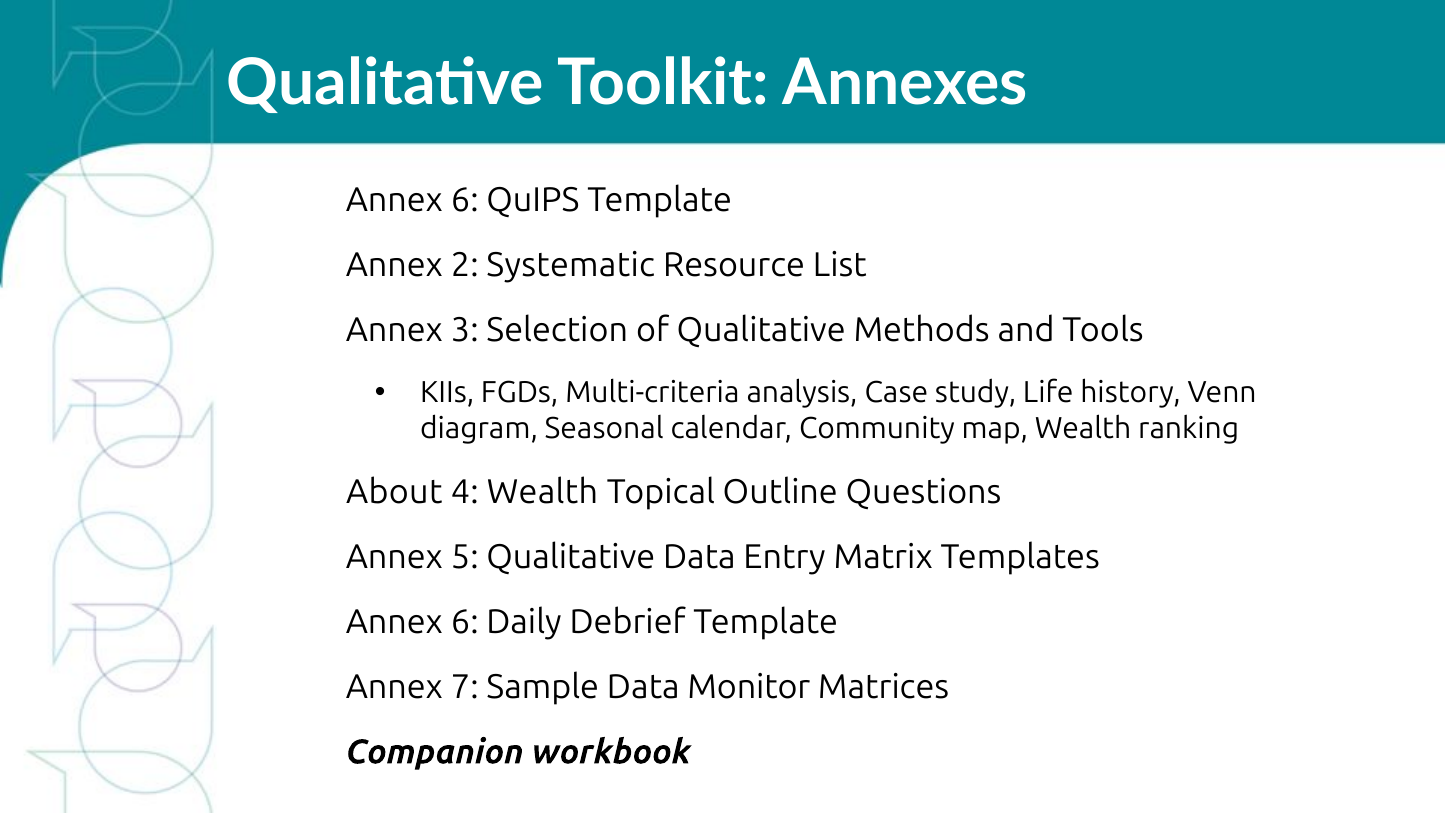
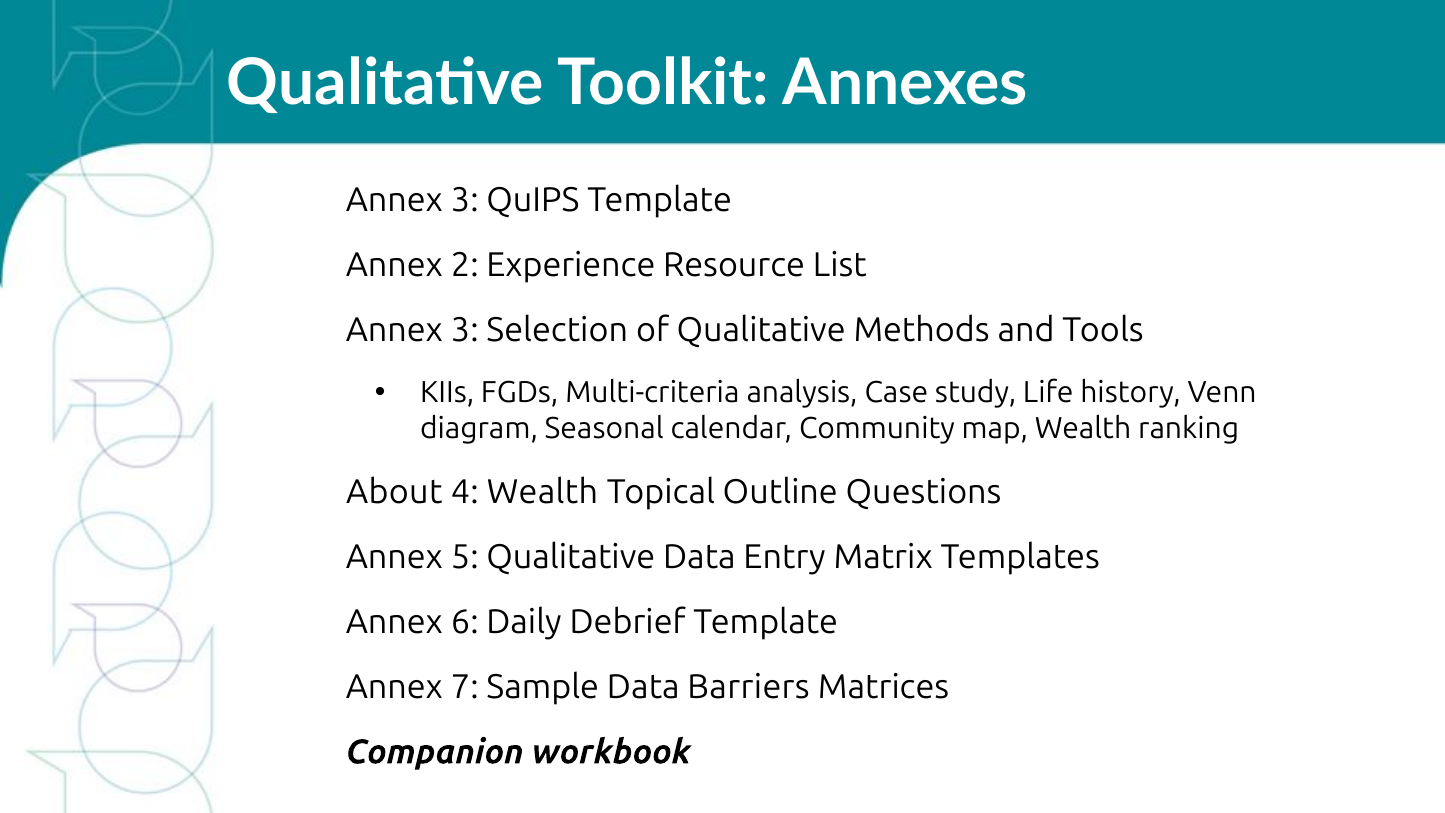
6: 6 -> 3 (465, 200)
Systematic: Systematic -> Experience (571, 265)
Monitor: Monitor -> Barriers (749, 687)
